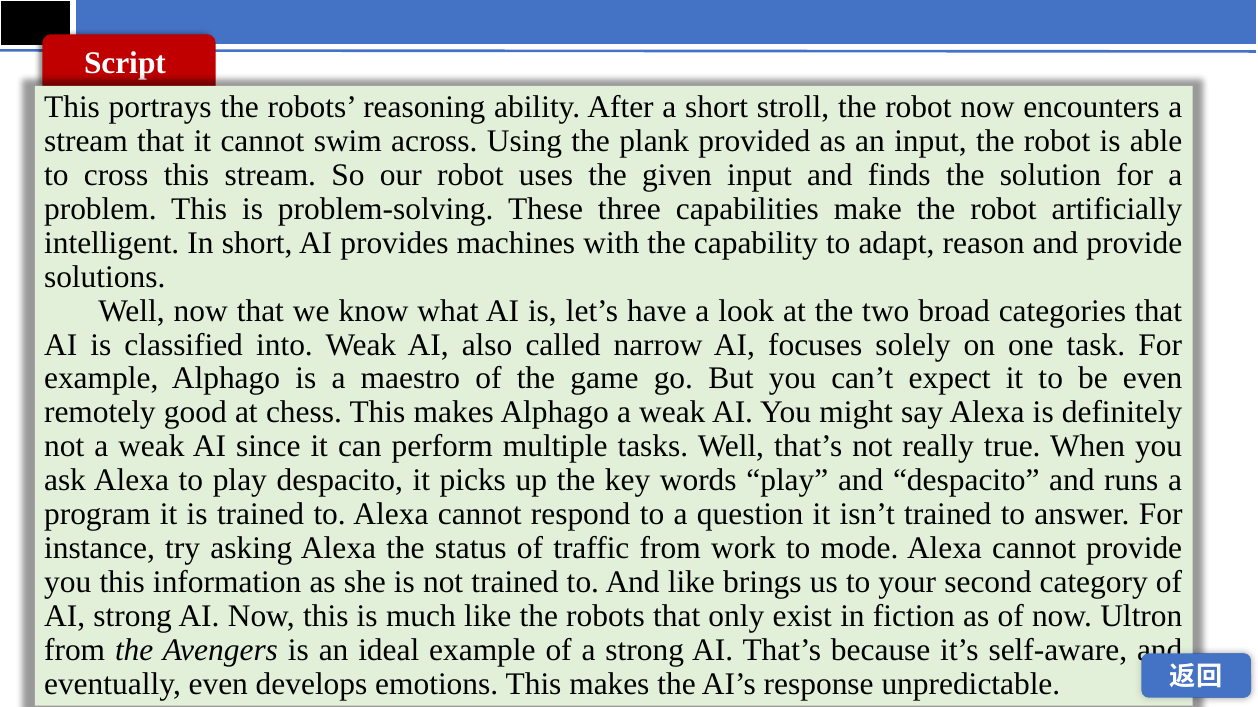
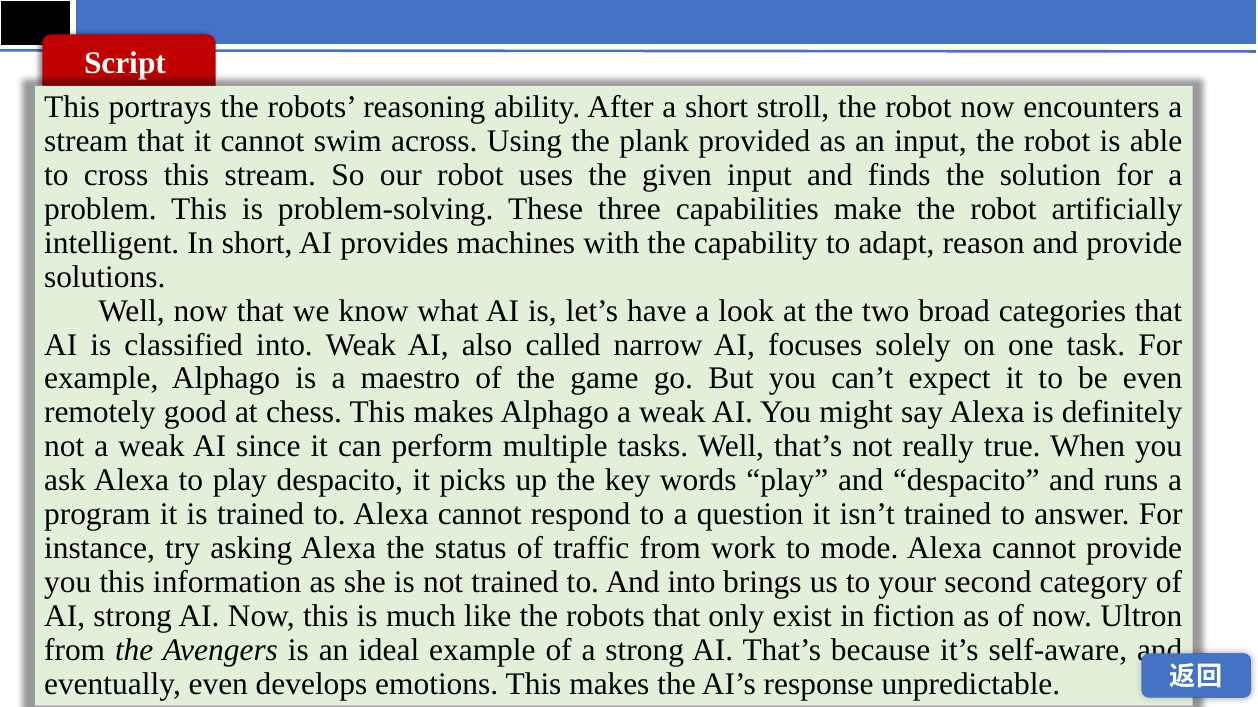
And like: like -> into (692, 582)
